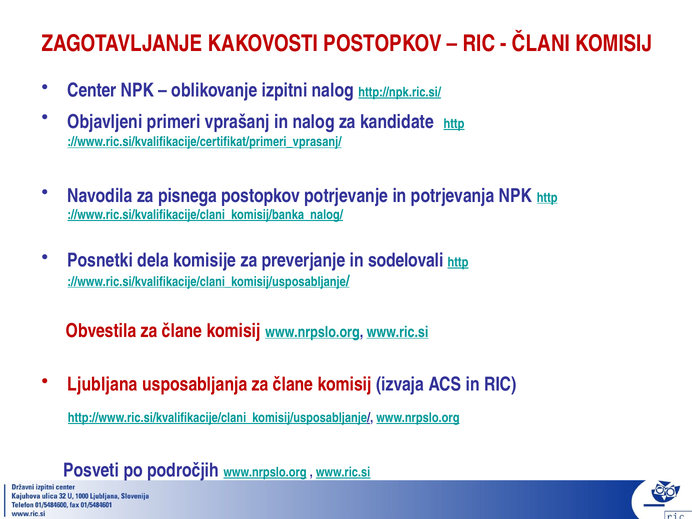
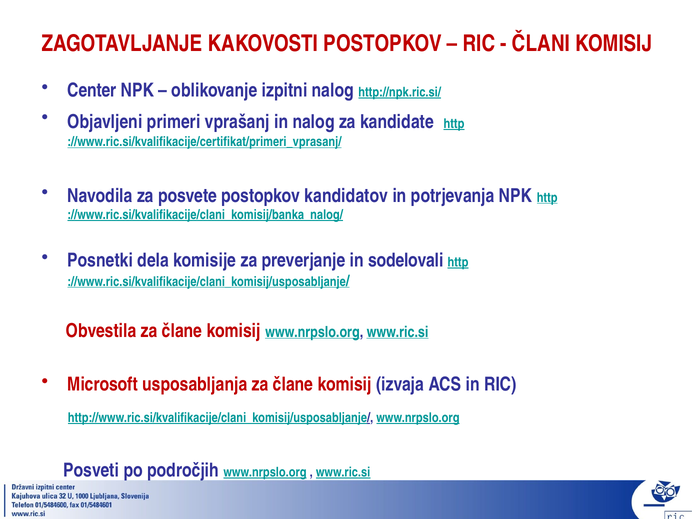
pisnega: pisnega -> posvete (188, 196)
potrjevanje: potrjevanje -> kandidatov (346, 196)
Ljubljana: Ljubljana -> Microsoft (103, 384)
